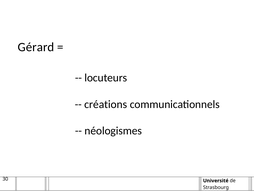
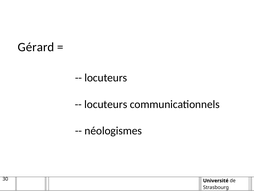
créations: créations -> locuteurs (106, 104)
